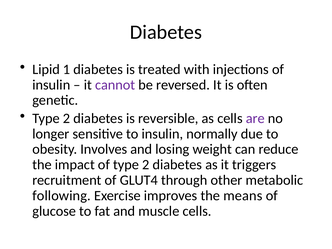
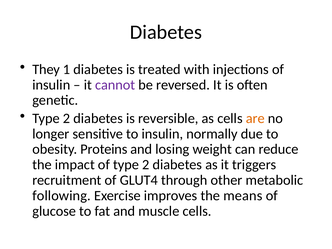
Lipid: Lipid -> They (46, 69)
are colour: purple -> orange (255, 118)
Involves: Involves -> Proteins (104, 149)
